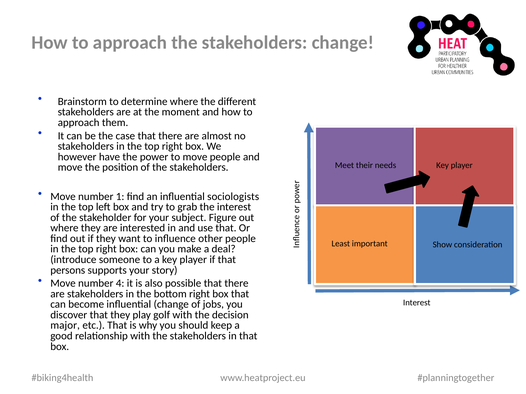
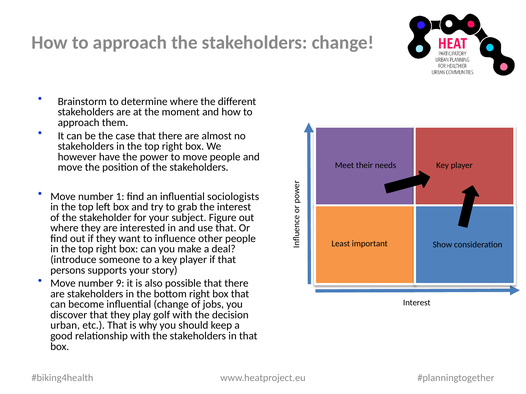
4: 4 -> 9 (120, 284)
major: major -> urban (65, 326)
